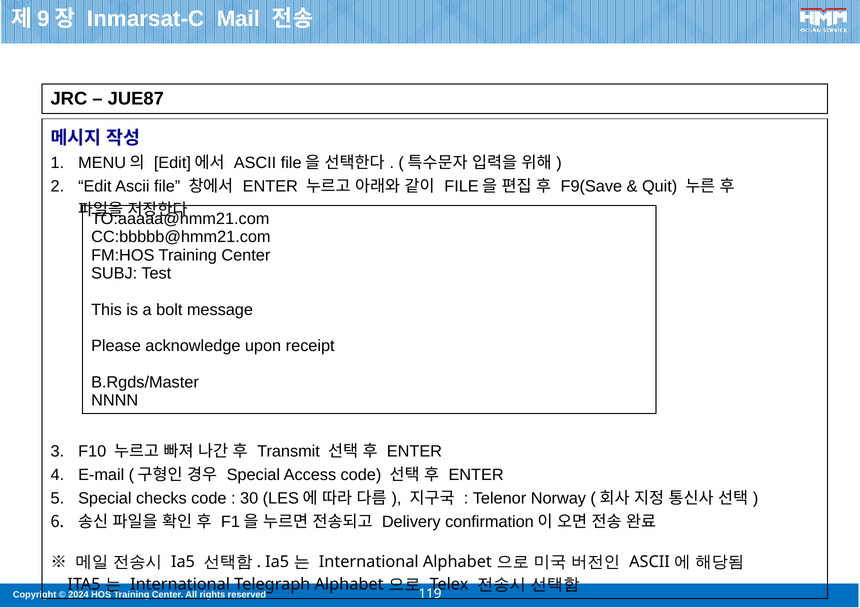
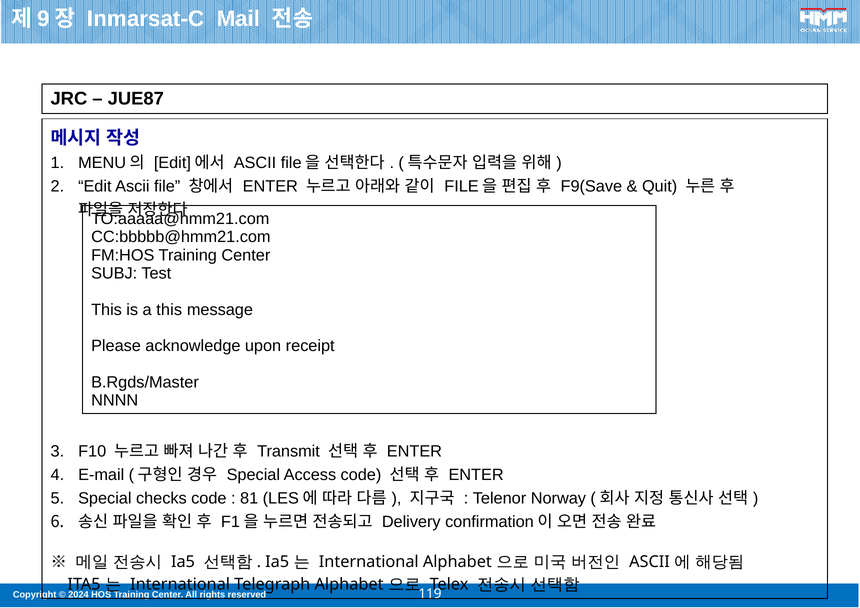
a bolt: bolt -> this (169, 310)
30: 30 -> 81 (249, 498)
